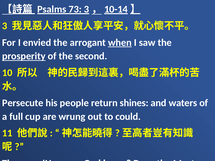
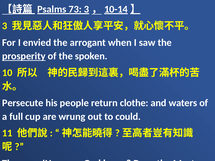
when underline: present -> none (120, 43)
second: second -> spoken (91, 56)
shines: shines -> clothe (134, 103)
